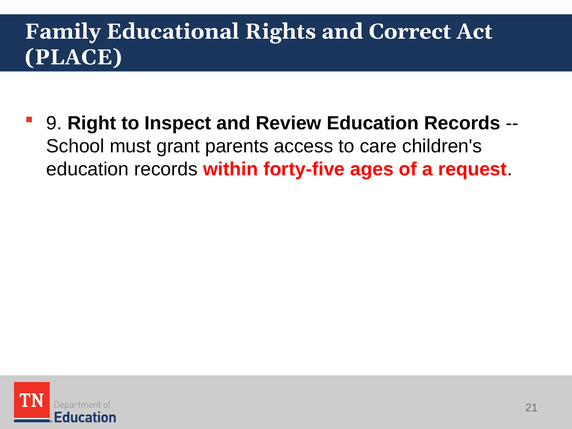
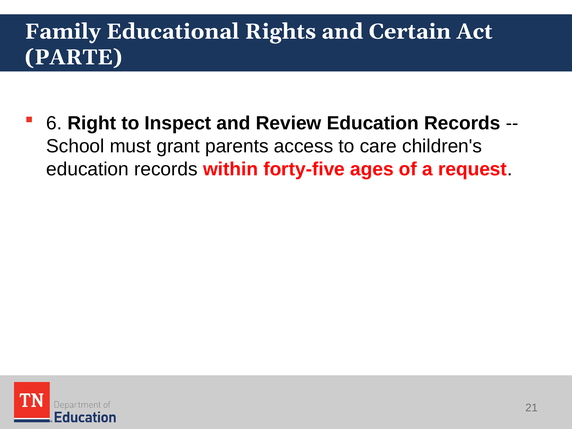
Correct: Correct -> Certain (410, 32)
PLACE: PLACE -> PARTE (74, 57)
9: 9 -> 6 (54, 123)
